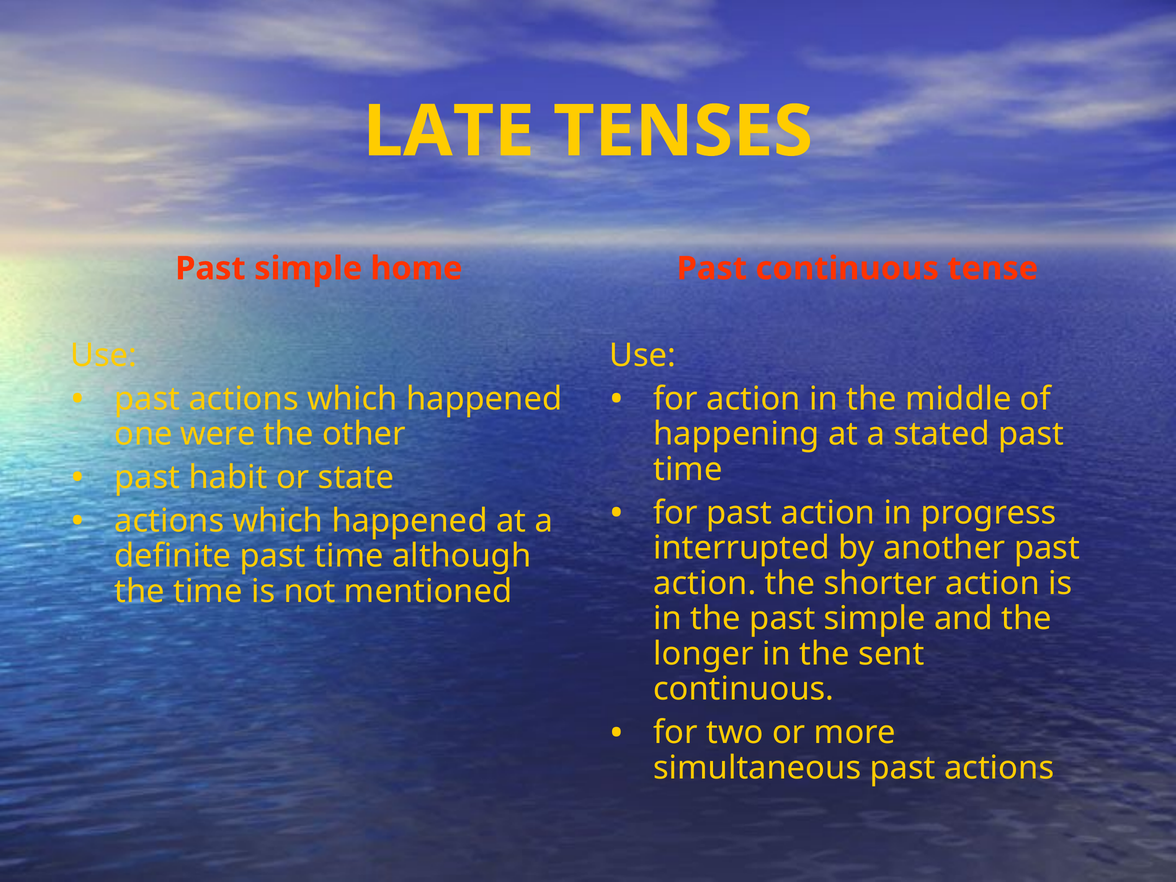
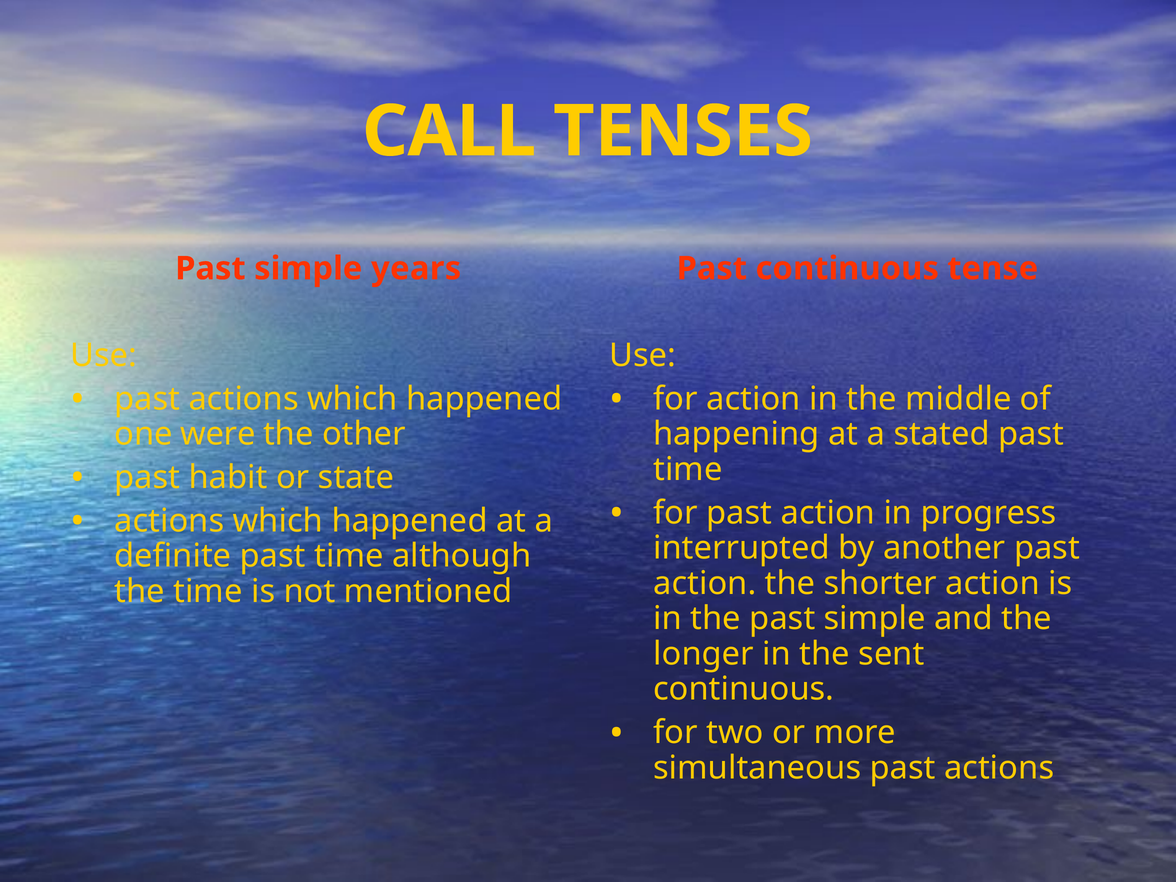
LATE: LATE -> CALL (449, 132)
home: home -> years (416, 268)
